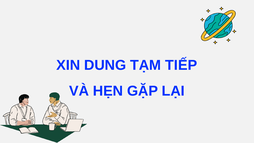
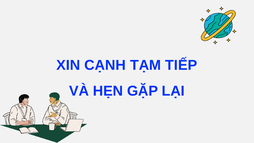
DUNG: DUNG -> CẠNH (105, 65)
